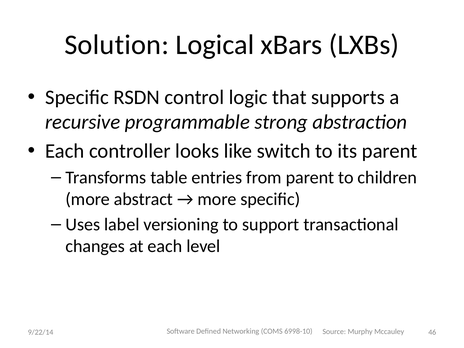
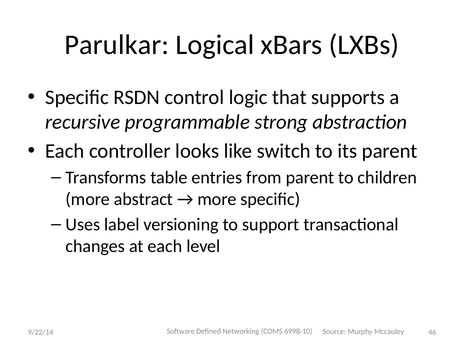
Solution: Solution -> Parulkar (117, 45)
